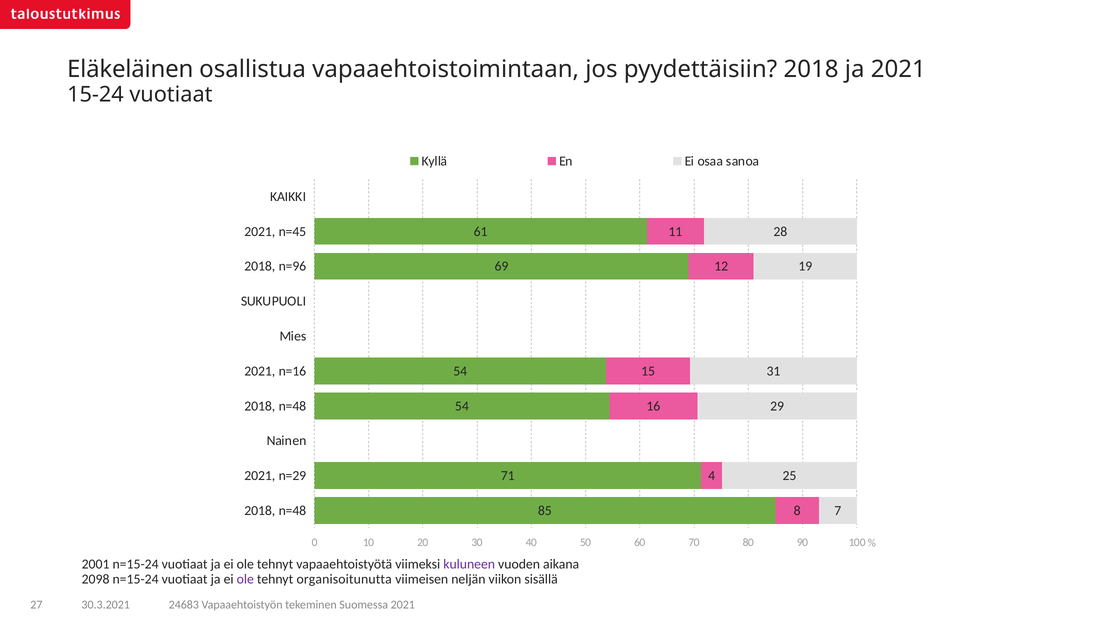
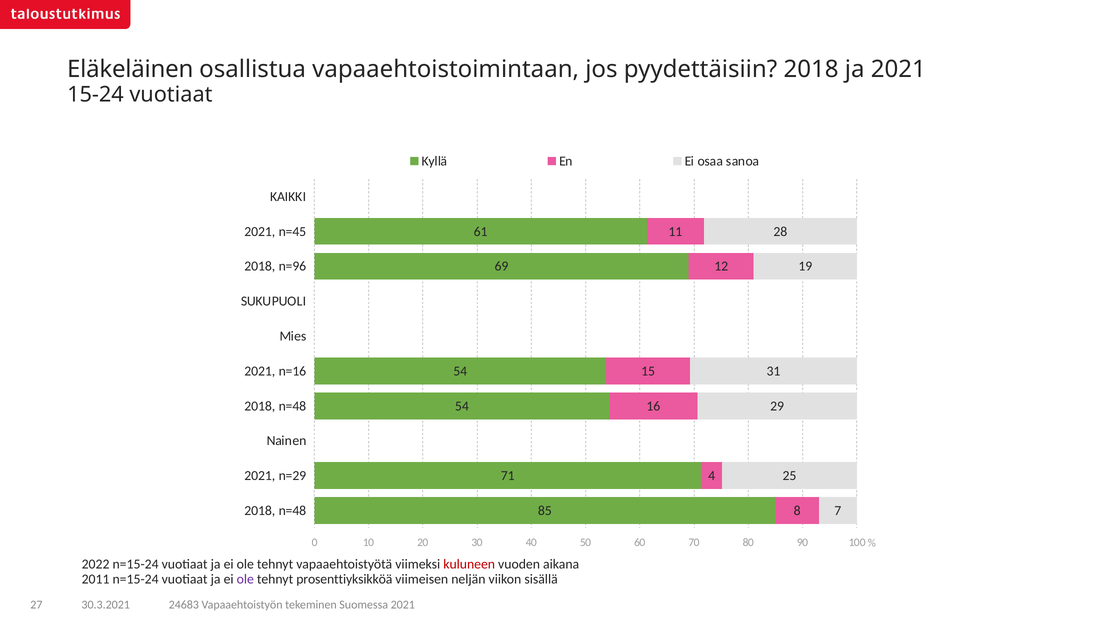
2001: 2001 -> 2022 (96, 564)
kuluneen colour: purple -> red (469, 564)
2098: 2098 -> 2011 (96, 579)
organisoitunutta: organisoitunutta -> prosenttiyksikköä (344, 579)
